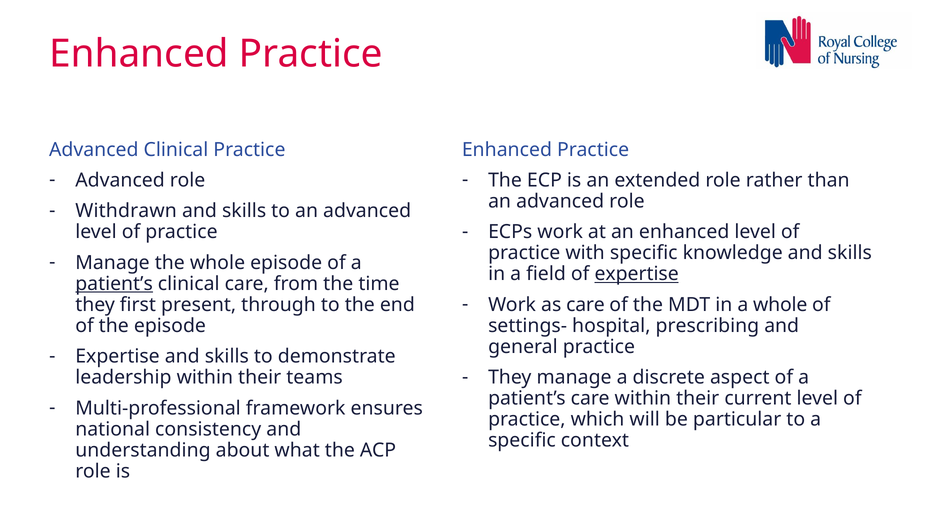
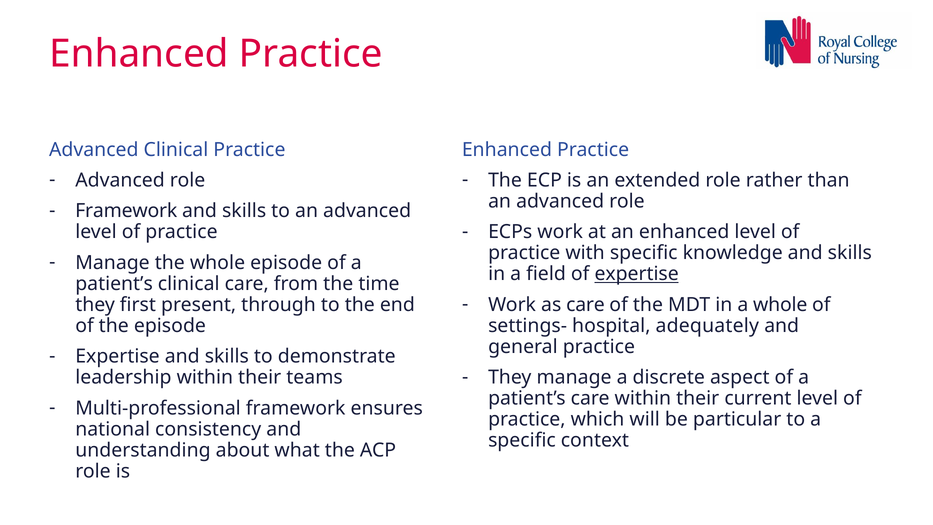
Withdrawn: Withdrawn -> Framework (126, 211)
patient’s underline: present -> none (114, 284)
prescribing: prescribing -> adequately (707, 326)
